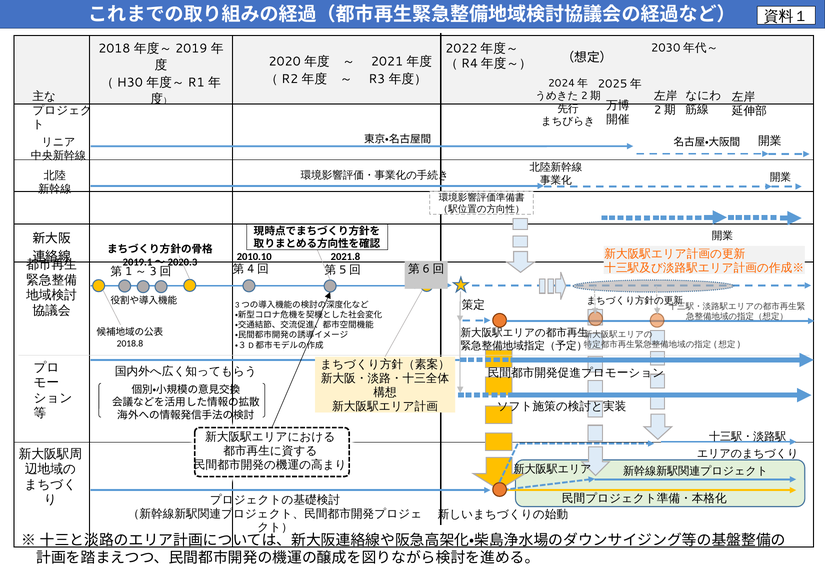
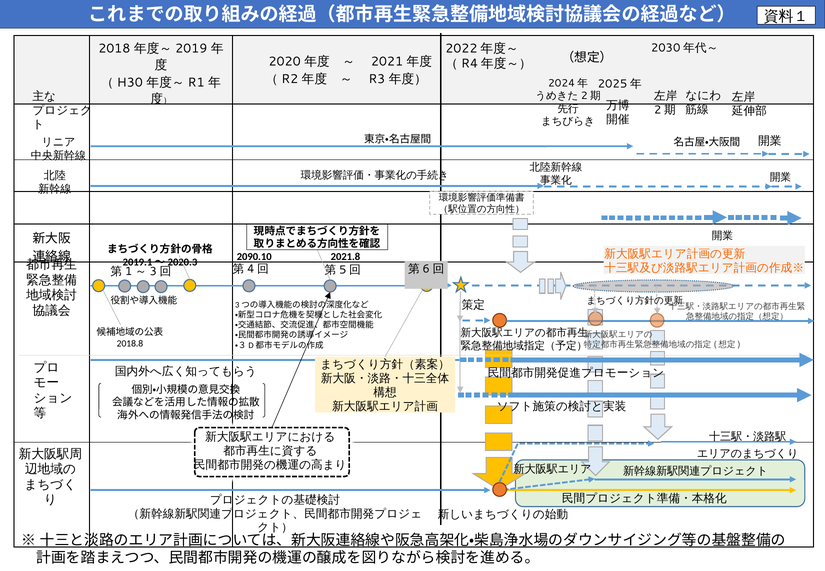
2010.10: 2010.10 -> 2090.10 (254, 257)
